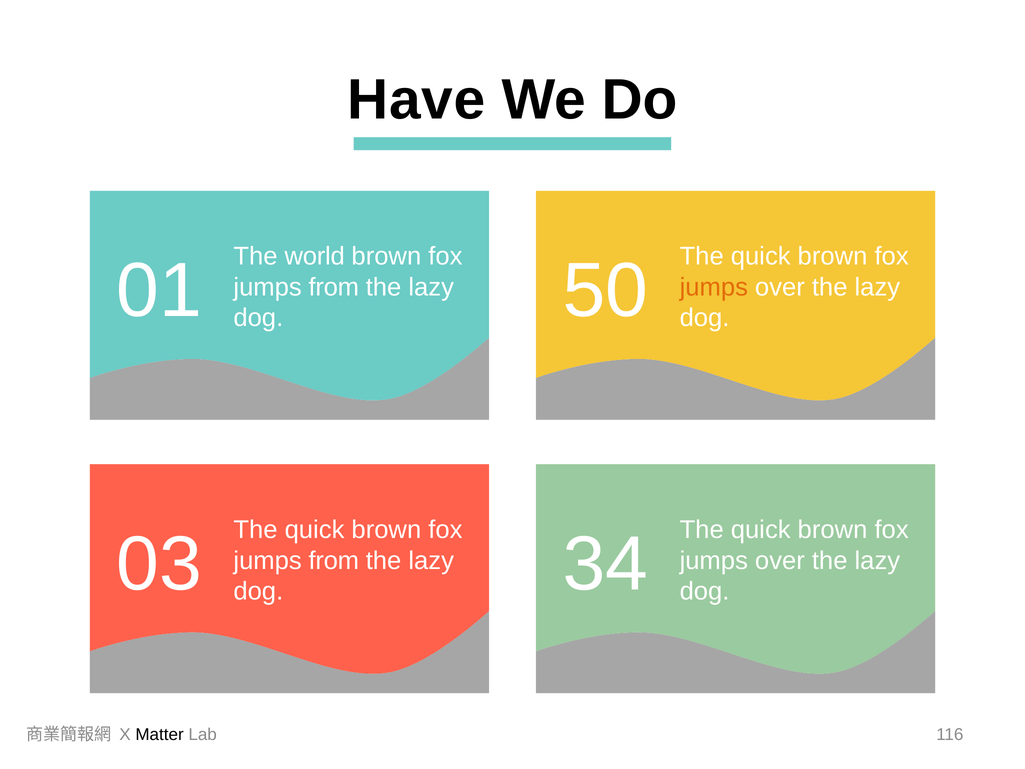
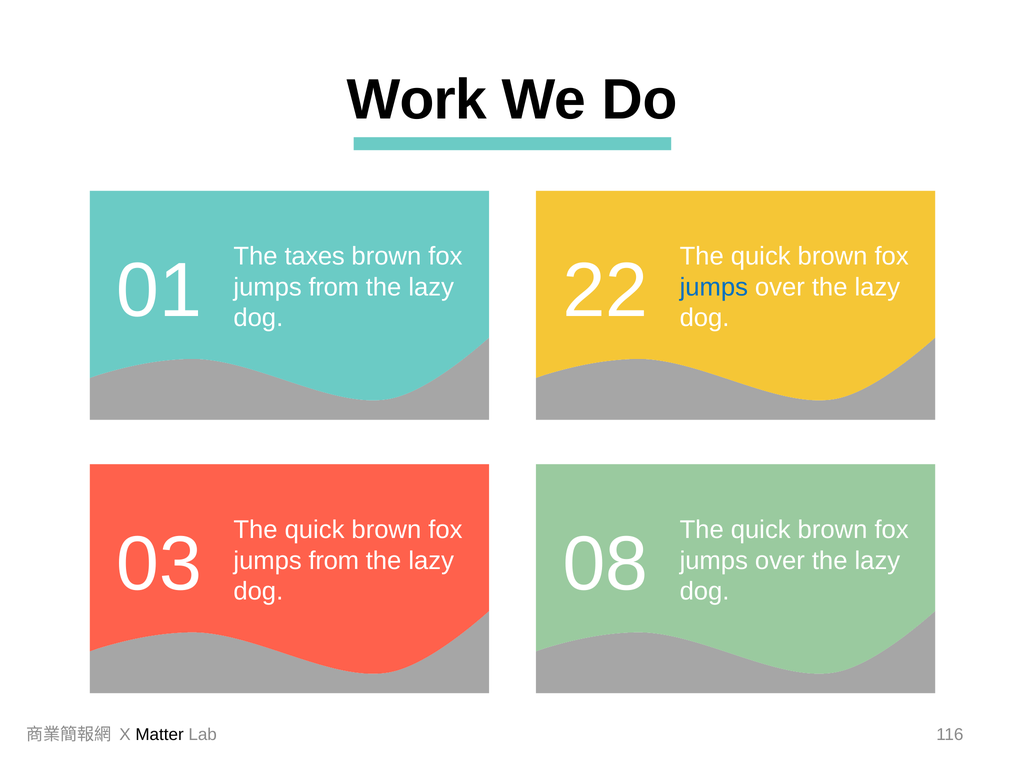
Have: Have -> Work (417, 100)
world: world -> taxes (315, 256)
jumps colour: orange -> blue (714, 287)
50: 50 -> 22 (605, 291)
34: 34 -> 08 (605, 564)
